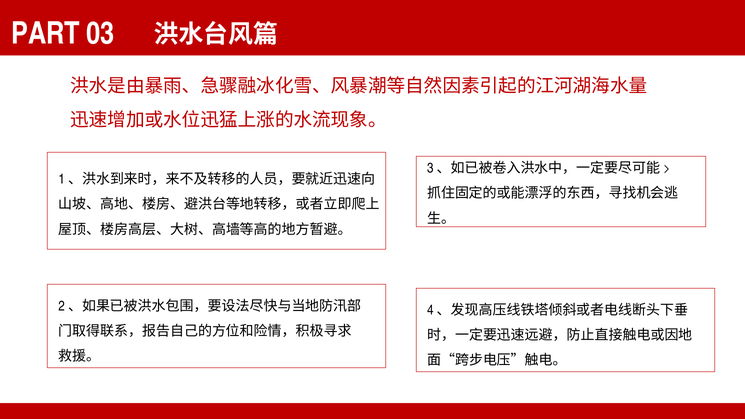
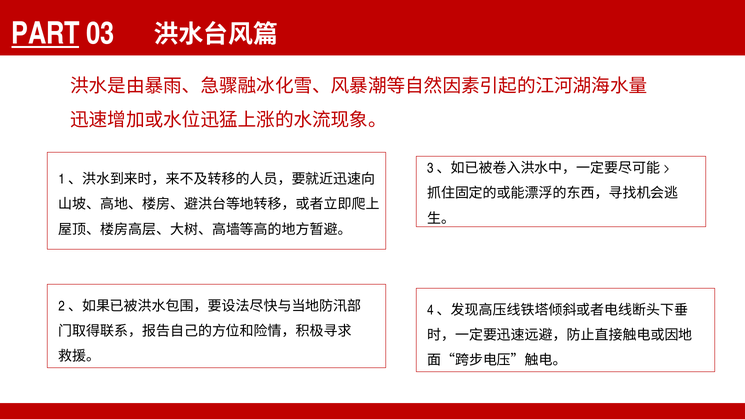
PART underline: none -> present (46, 34)
